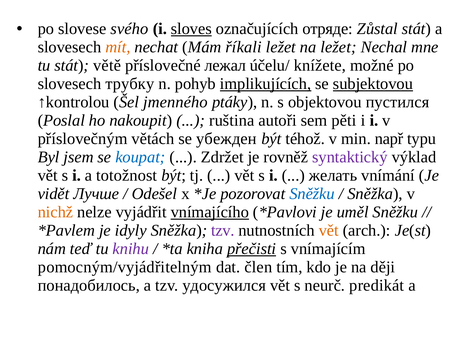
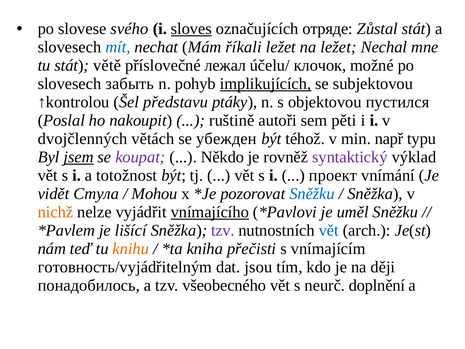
mít colour: orange -> blue (118, 47)
knížete: knížete -> клочок (320, 65)
трубку: трубку -> забыть (130, 84)
subjektovou underline: present -> none (373, 84)
jmenného: jmenného -> představu (176, 102)
ruština: ruština -> ruštině (232, 120)
příslovečným: příslovečným -> dvojčlenných (83, 139)
jsem underline: none -> present (79, 157)
koupat colour: blue -> purple (140, 157)
Zdržet: Zdržet -> Někdo (222, 157)
желать: желать -> проект (333, 175)
Лучше: Лучше -> Стула (96, 194)
Odešel: Odešel -> Mohou (154, 194)
idyly: idyly -> lišící (131, 230)
vět colour: orange -> blue (329, 230)
knihu colour: purple -> orange (131, 249)
přečisti underline: present -> none (252, 249)
pomocným/vyjádřitelným: pomocným/vyjádřitelným -> готовность/vyjádřitelným (125, 267)
člen: člen -> jsou (258, 267)
удосужился: удосужился -> všeobecného (224, 285)
predikát: predikát -> doplnění (377, 285)
